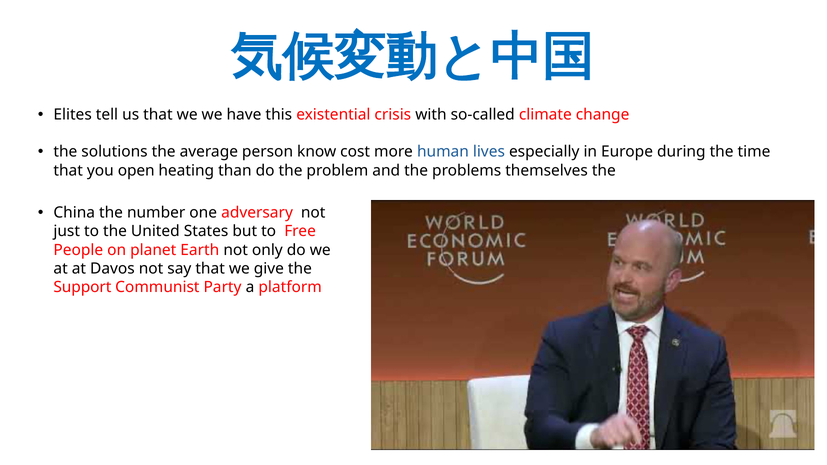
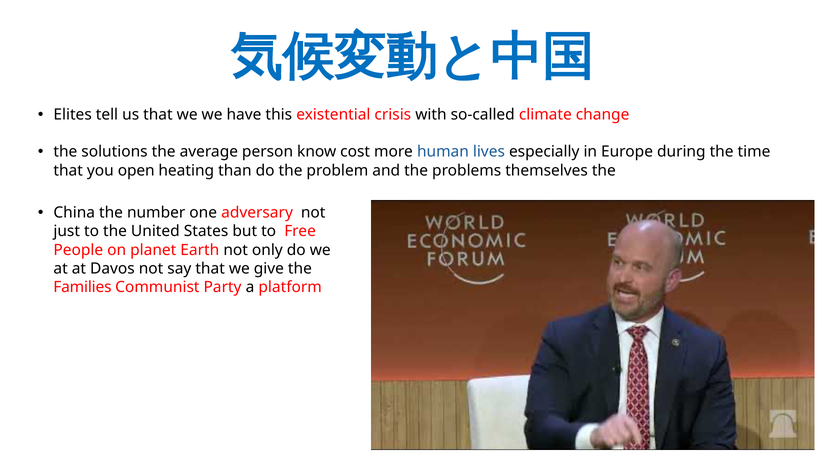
Support: Support -> Families (82, 287)
